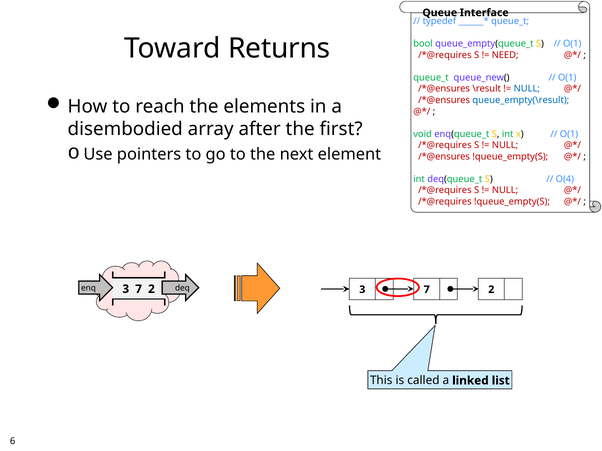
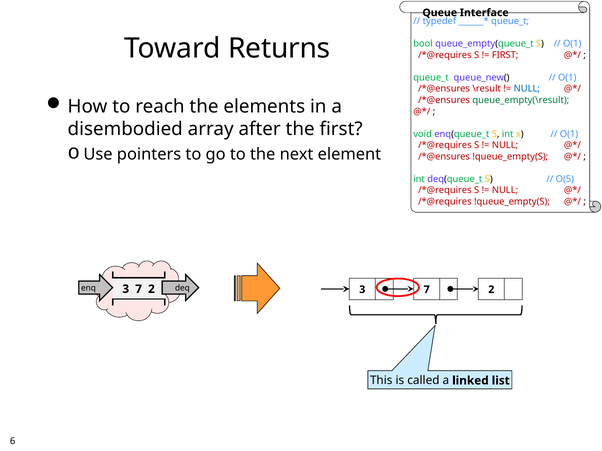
NEED: NEED -> FIRST (505, 55)
queue_empty(\result colour: blue -> green (521, 100)
O(4: O(4 -> O(5 (565, 179)
